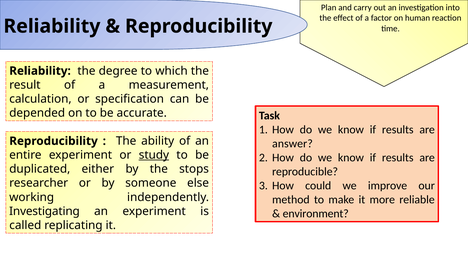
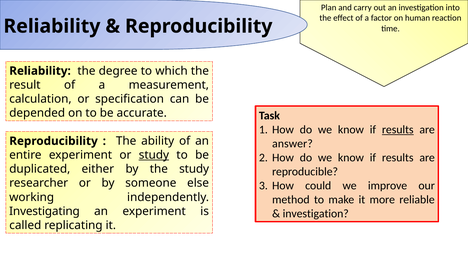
results underline: none -> present (398, 130)
the stops: stops -> study (194, 169)
environment: environment -> investigation (316, 214)
